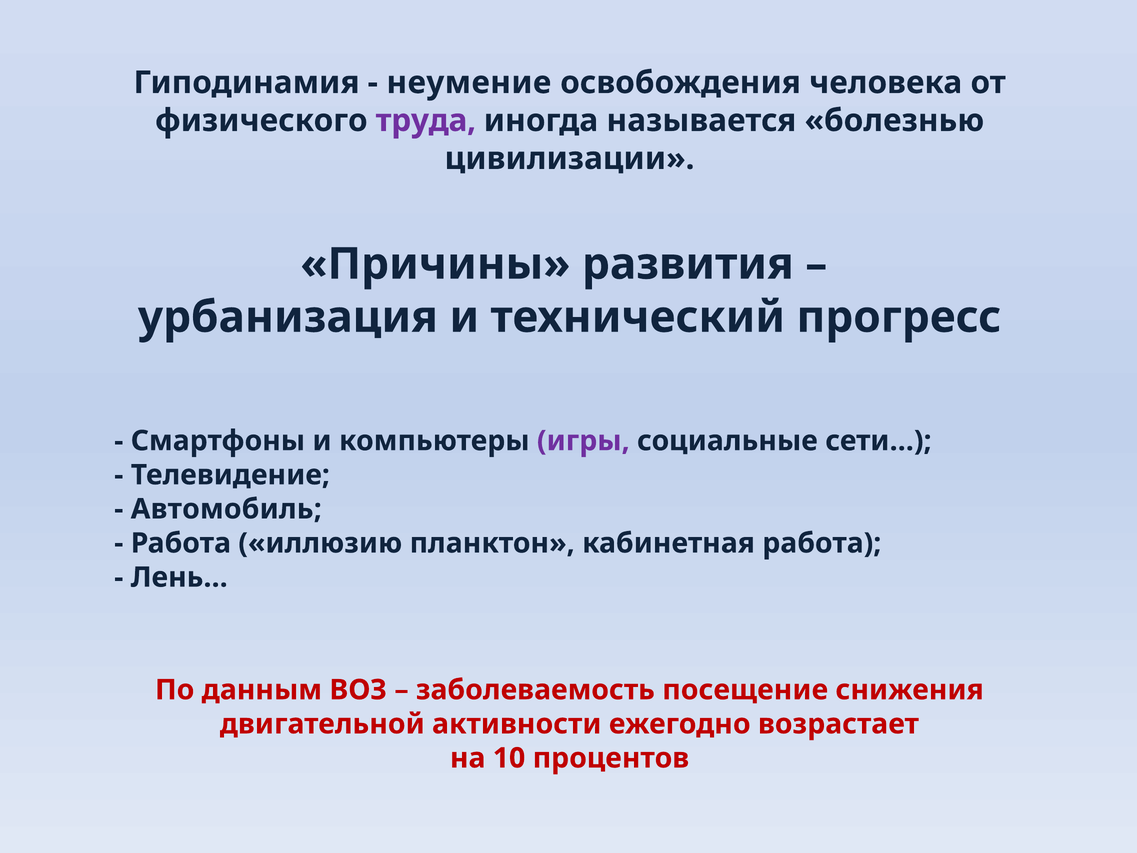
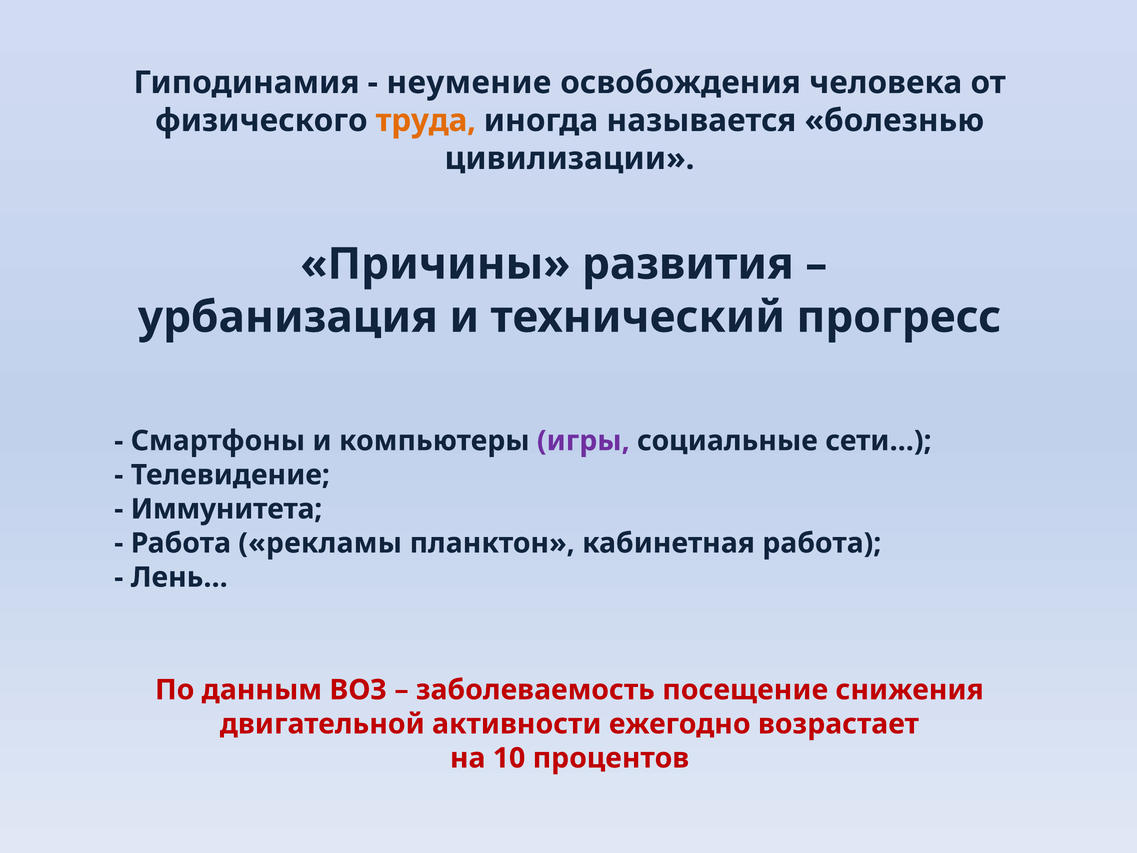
труда colour: purple -> orange (426, 121)
Автомобиль: Автомобиль -> Иммунитета (226, 509)
иллюзию: иллюзию -> рекламы (320, 543)
